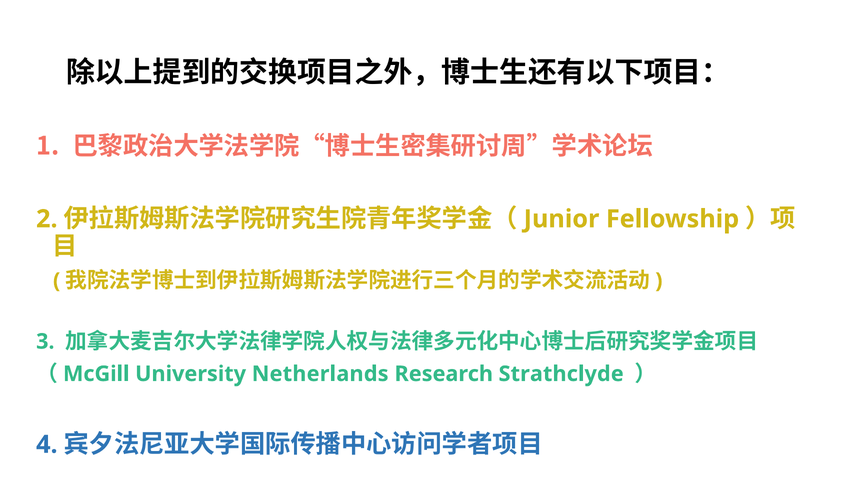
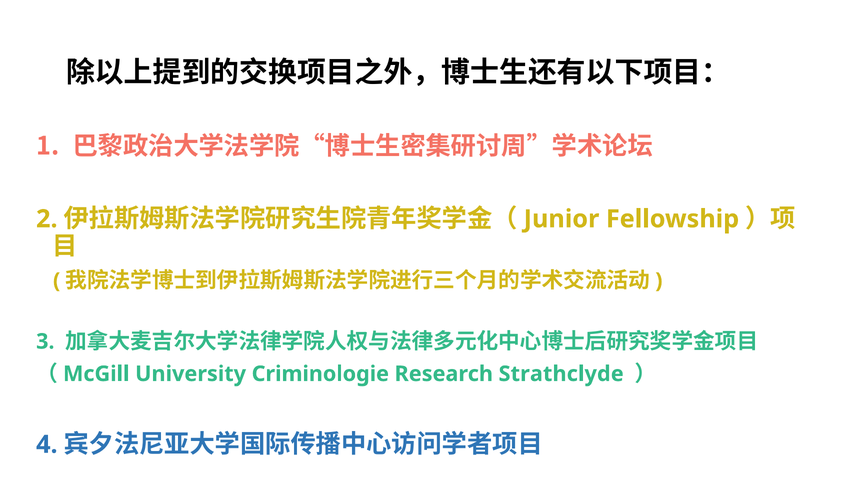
Netherlands: Netherlands -> Criminologie (320, 374)
